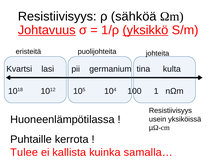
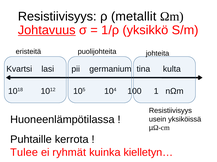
sähköä: sähköä -> metallit (134, 17)
yksikkö underline: present -> none (145, 30)
kallista: kallista -> ryhmät (69, 153)
samalla…: samalla… -> kielletyn… (148, 153)
